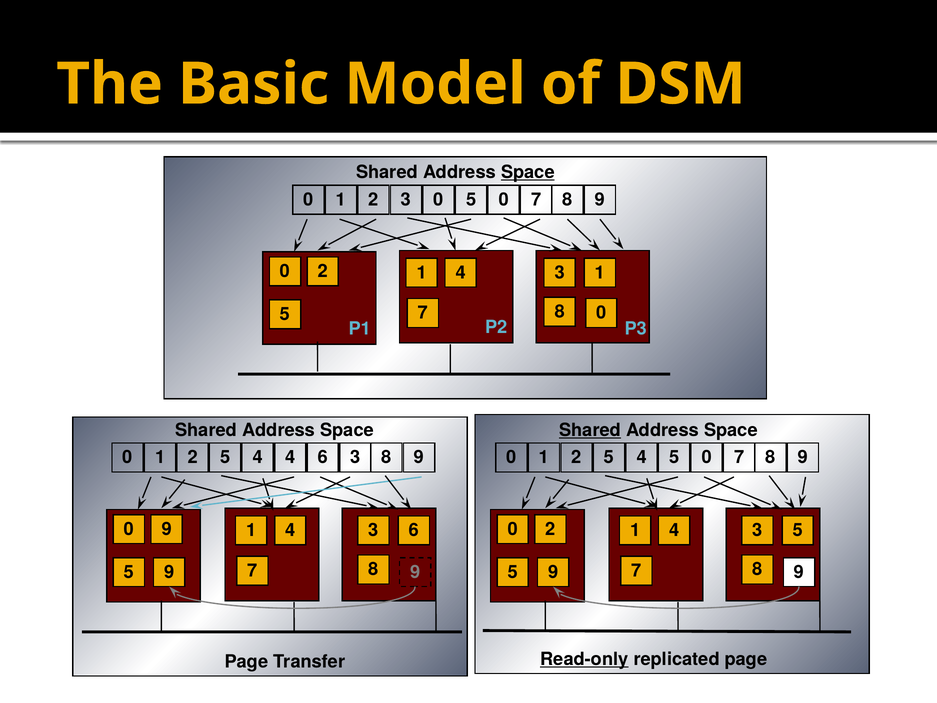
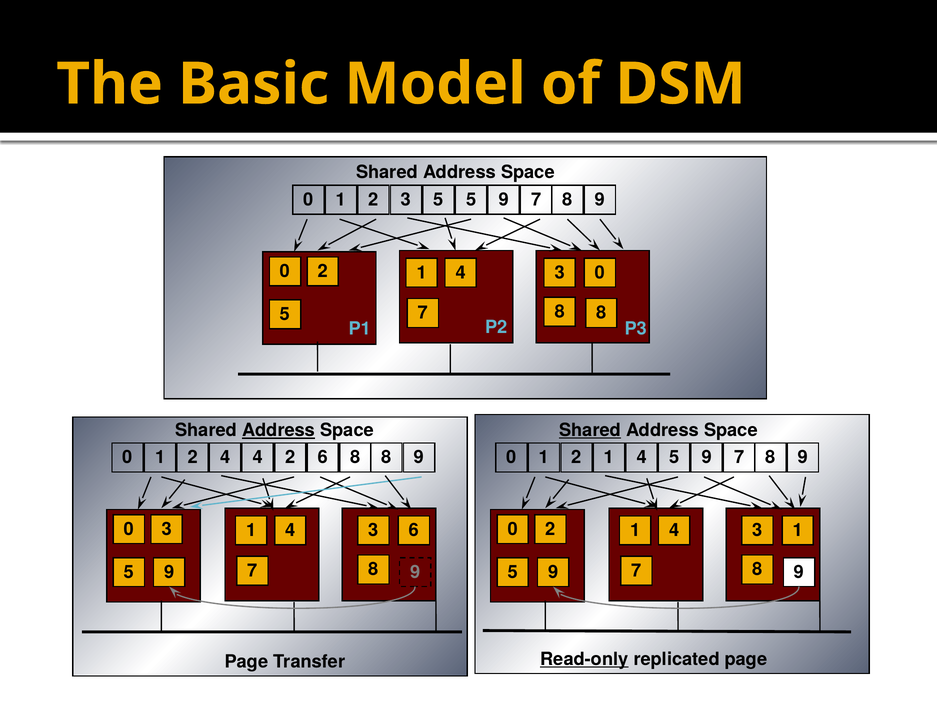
Space underline: present -> none (528, 172)
3 0: 0 -> 5 (439, 200)
0: 0 -> 9 (504, 200)
3 1: 1 -> 0 (600, 272)
0: 0 -> 8 (601, 313)
Address underline: none -> present (279, 430)
5: 5 -> 4 (225, 457)
4 4: 4 -> 2 (290, 457)
3: 3 -> 8 (355, 457)
5: 5 -> 1 (609, 457)
4 5 0: 0 -> 9 (707, 457)
0 9: 9 -> 3 (167, 529)
5: 5 -> 1 (798, 530)
